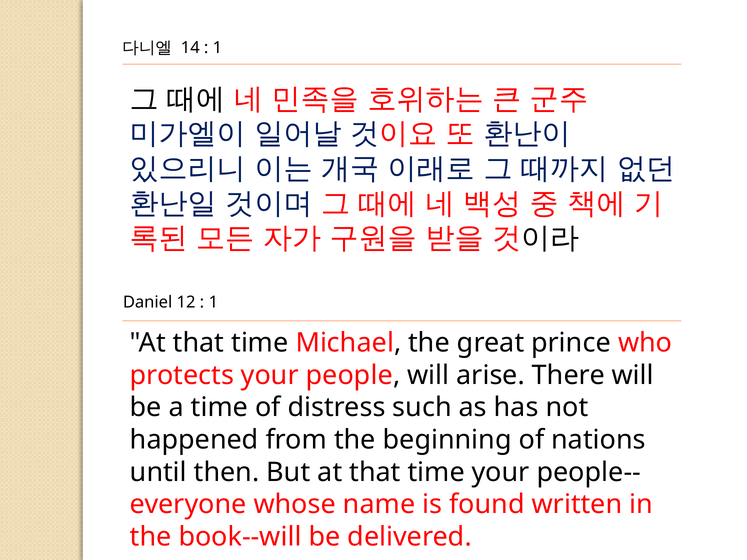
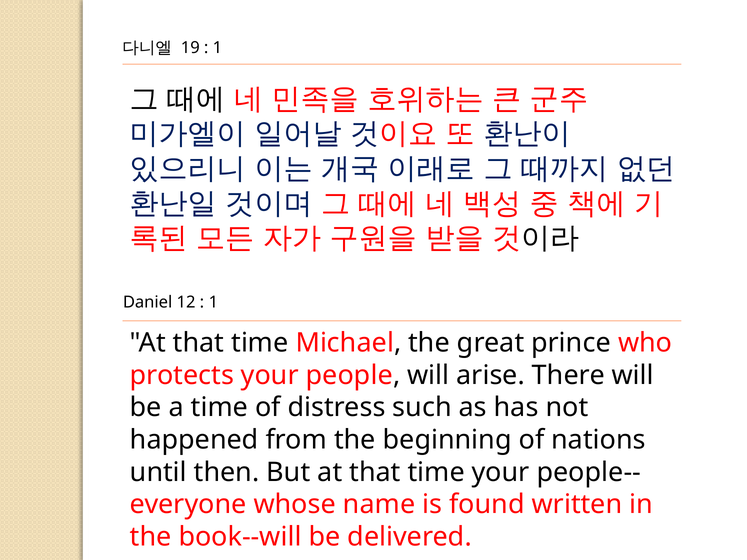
14: 14 -> 19 (190, 48)
